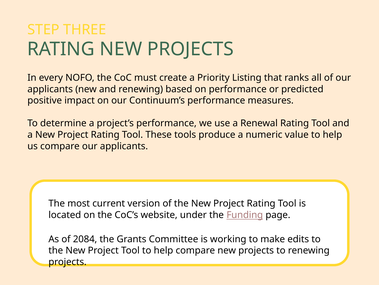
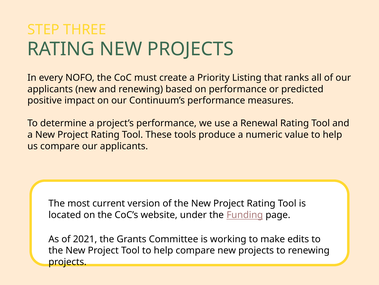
2084: 2084 -> 2021 (85, 239)
